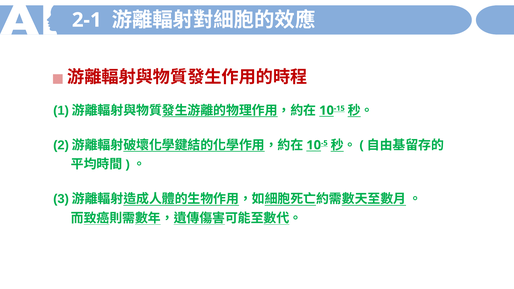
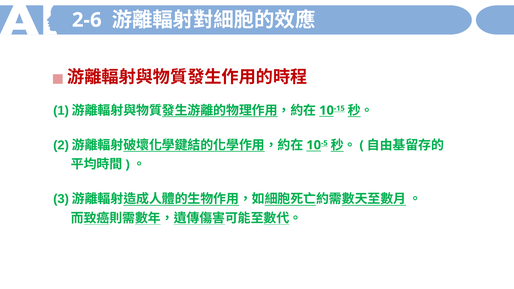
2-1: 2-1 -> 2-6 (87, 20)
